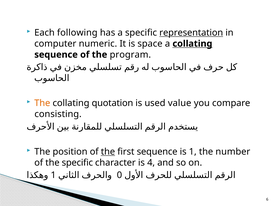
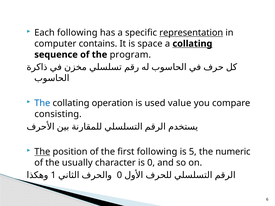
numeric: numeric -> contains (98, 44)
The colour: orange -> blue (42, 103)
quotation: quotation -> operation (112, 103)
The underline: none -> present (42, 152)
the underline: present -> none (108, 152)
first sequence: sequence -> following (157, 152)
is 1: 1 -> 5 (193, 152)
number: number -> numeric (233, 152)
the specific: specific -> usually (77, 163)
is 4: 4 -> 0 (151, 163)
